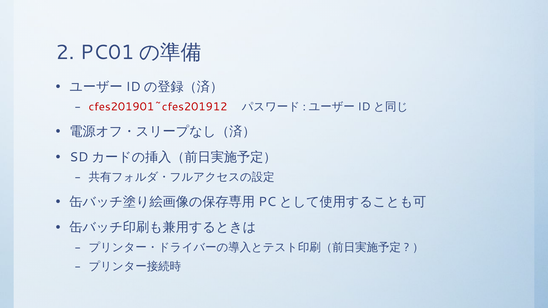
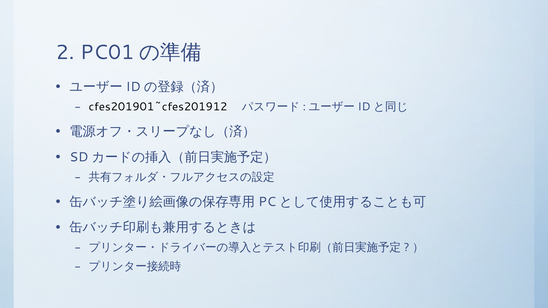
cfes201901~cfes201912 colour: red -> black (158, 107)
